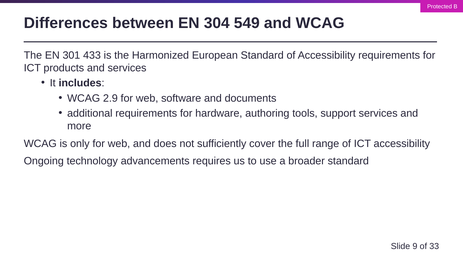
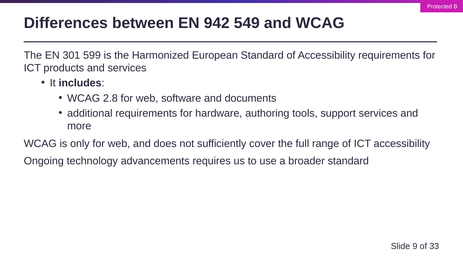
304: 304 -> 942 (217, 23)
433: 433 -> 599 (92, 55)
2.9: 2.9 -> 2.8 (110, 98)
